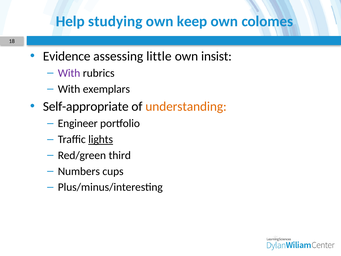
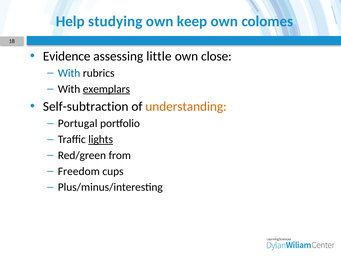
insist: insist -> close (216, 56)
With colour: purple -> blue (69, 73)
exemplars underline: none -> present (106, 89)
Self-appropriate: Self-appropriate -> Self-subtraction (86, 106)
Engineer: Engineer -> Portugal (78, 123)
third: third -> from (120, 155)
Numbers: Numbers -> Freedom (79, 171)
